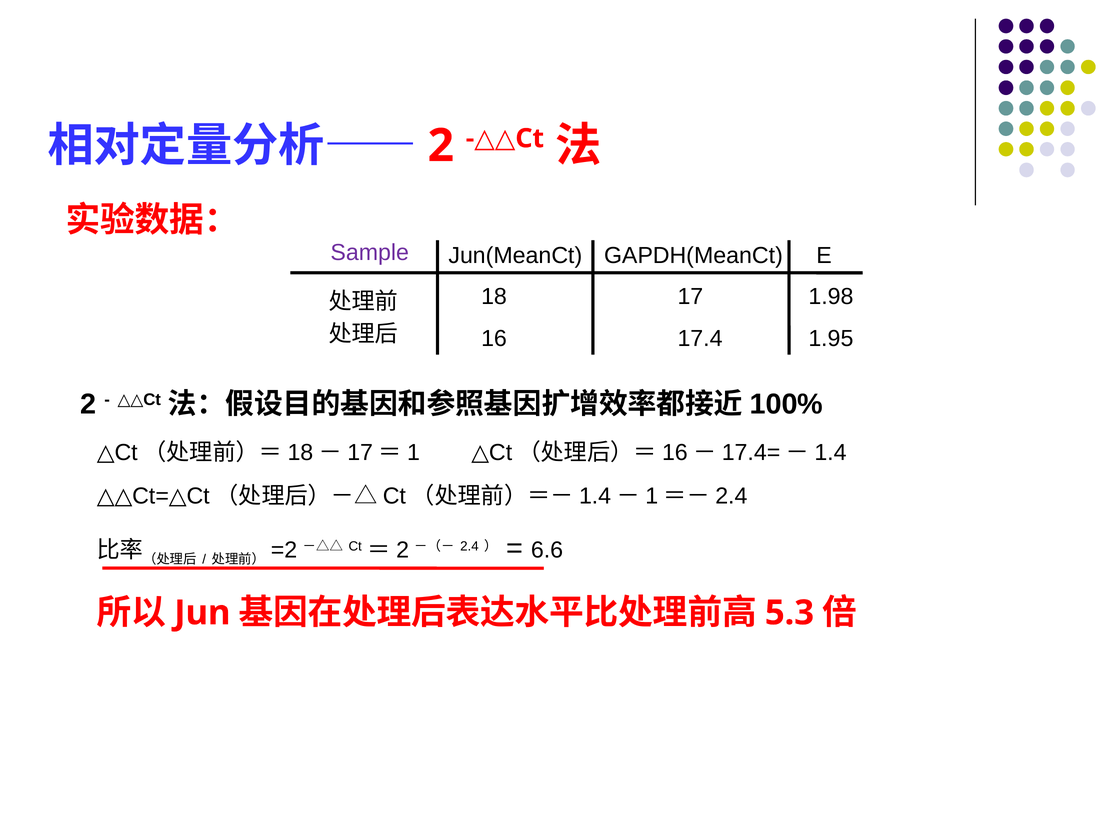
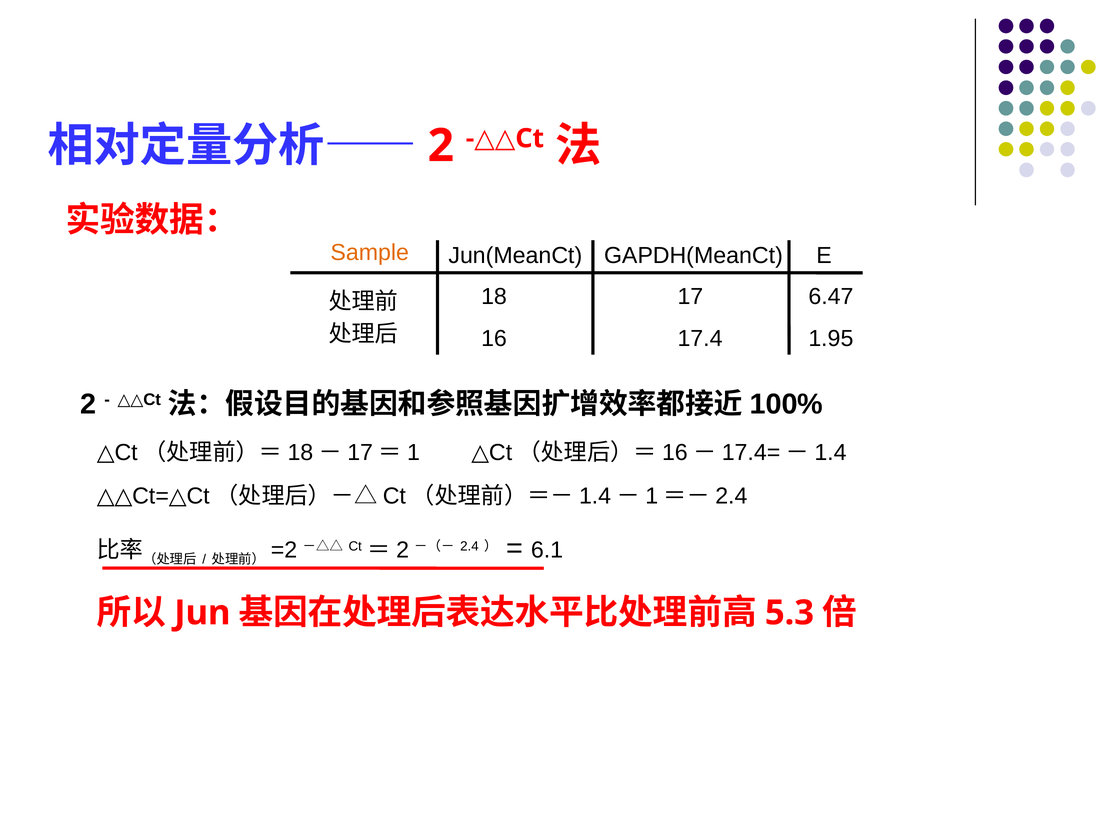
Sample colour: purple -> orange (370, 253)
1.98: 1.98 -> 6.47 (831, 297)
6.6: 6.6 -> 6.1 (547, 550)
